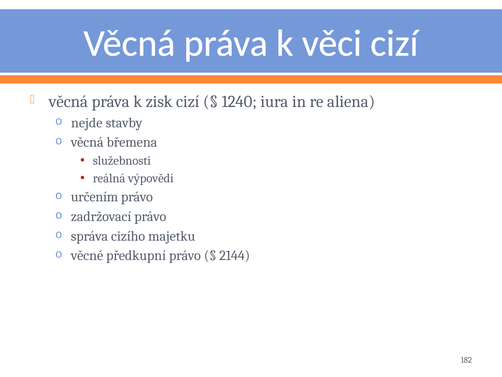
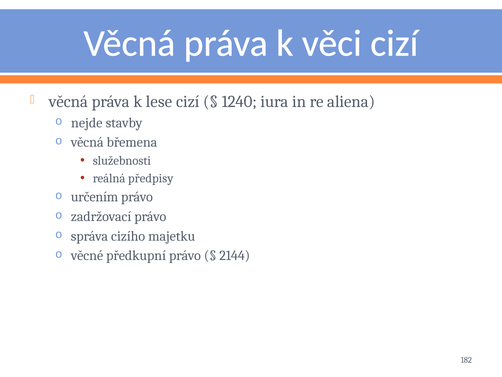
zisk: zisk -> lese (159, 102)
výpovědí: výpovědí -> předpisy (151, 178)
